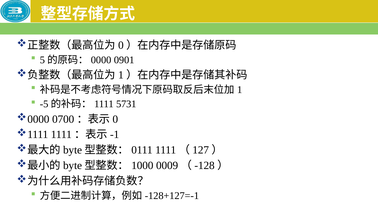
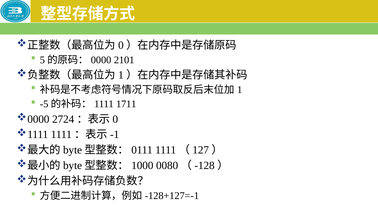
0901: 0901 -> 2101 (124, 60)
5731: 5731 -> 1711 (126, 104)
0700: 0700 -> 2724 (63, 119)
0009: 0009 -> 0080 (167, 165)
